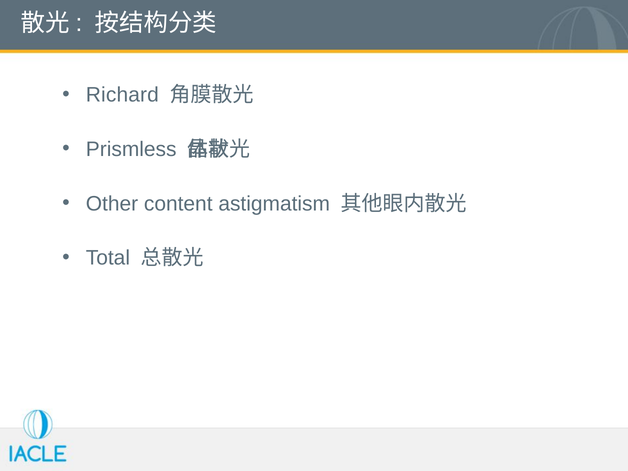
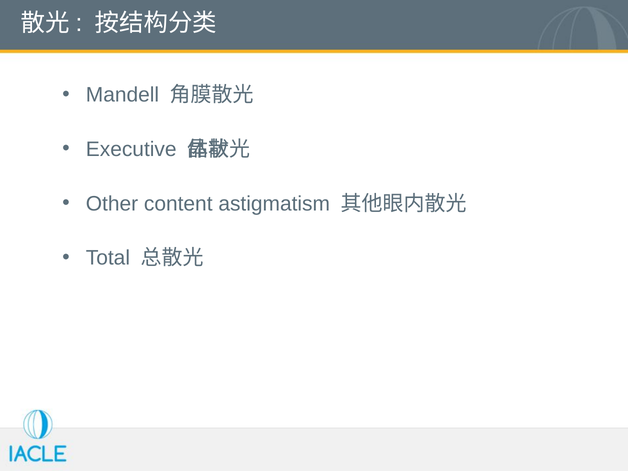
Richard: Richard -> Mandell (122, 95)
Prismless: Prismless -> Executive (131, 149)
